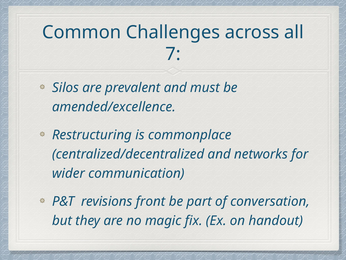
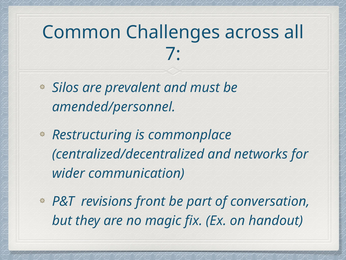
amended/excellence: amended/excellence -> amended/personnel (114, 107)
